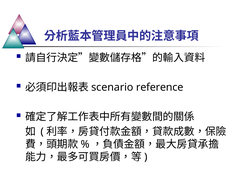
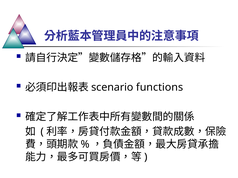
reference: reference -> functions (160, 87)
